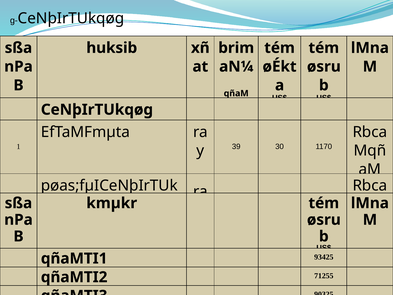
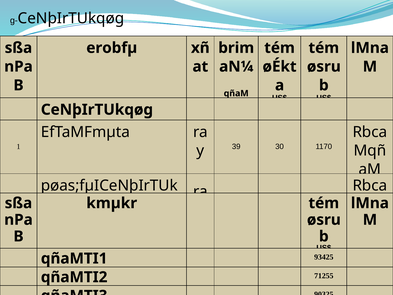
huksib: huksib -> erobfµ (112, 48)
